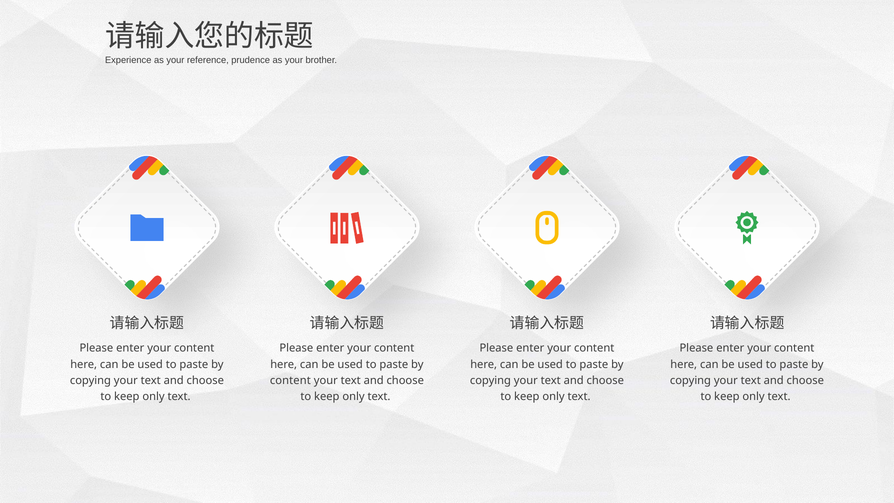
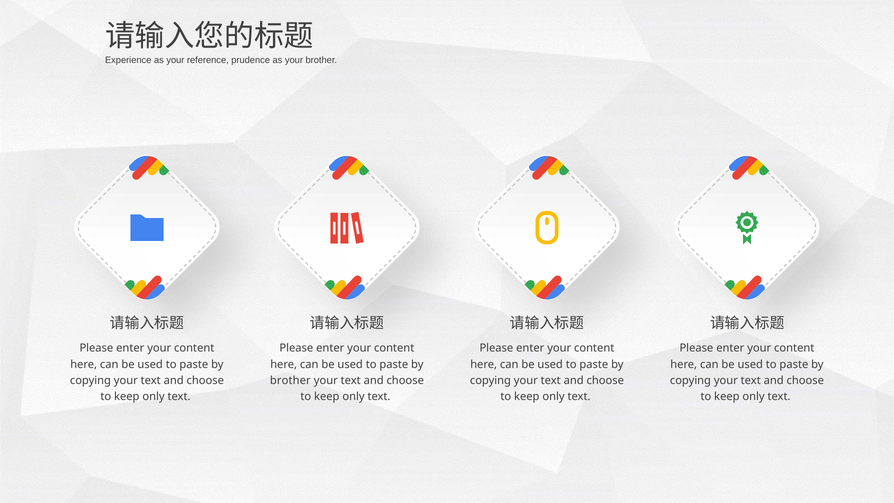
content: content -> brother (290, 380)
